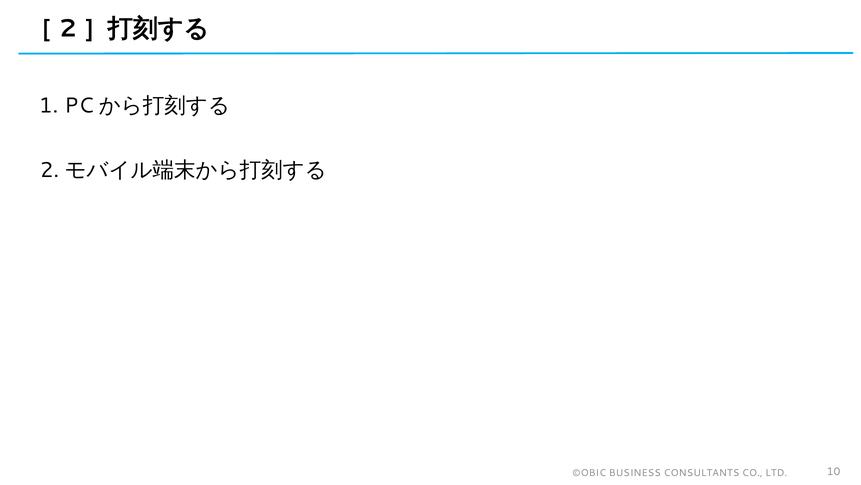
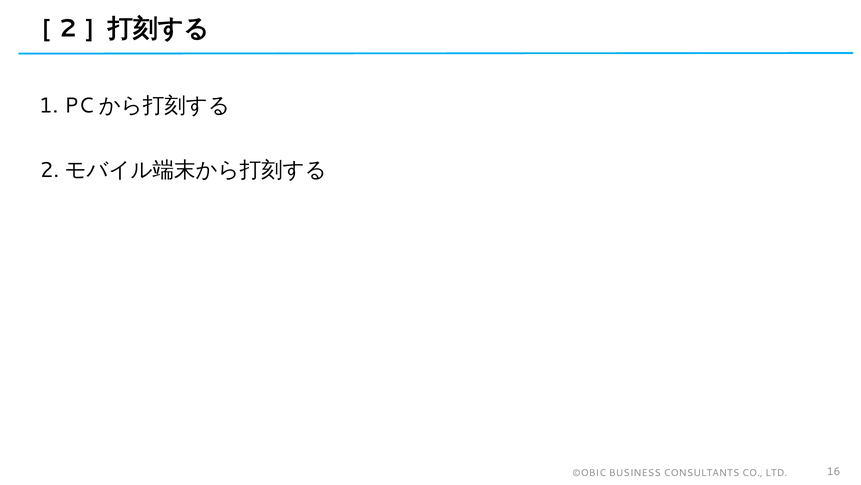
10: 10 -> 16 (834, 471)
